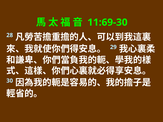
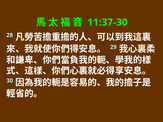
11:69-30: 11:69-30 -> 11:37-30 (107, 22)
